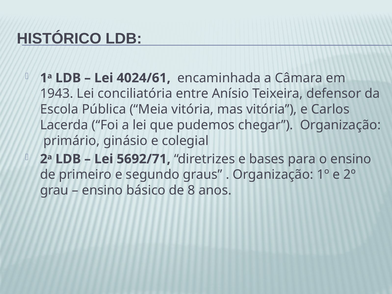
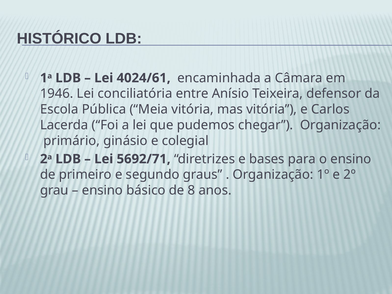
1943: 1943 -> 1946 (57, 94)
